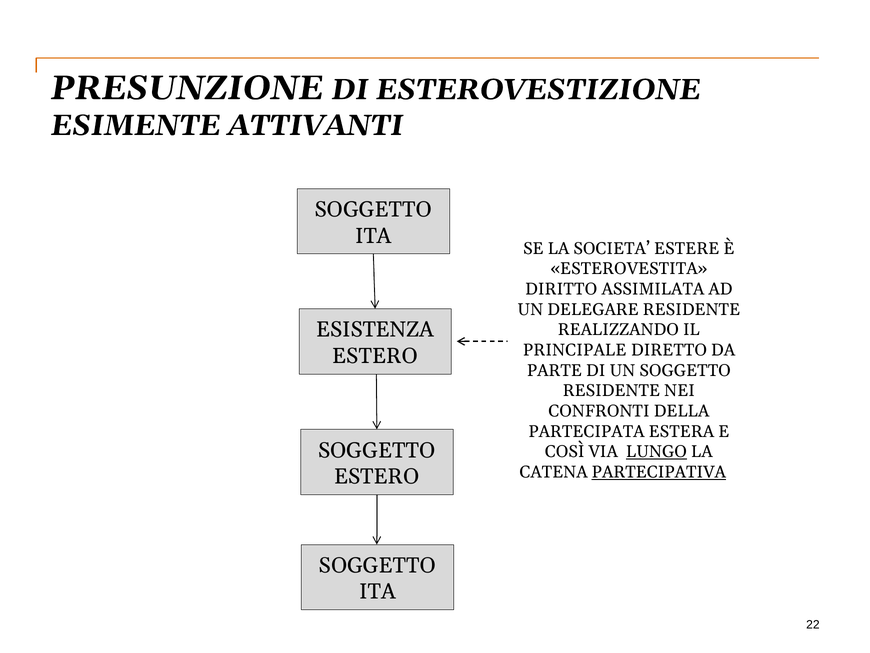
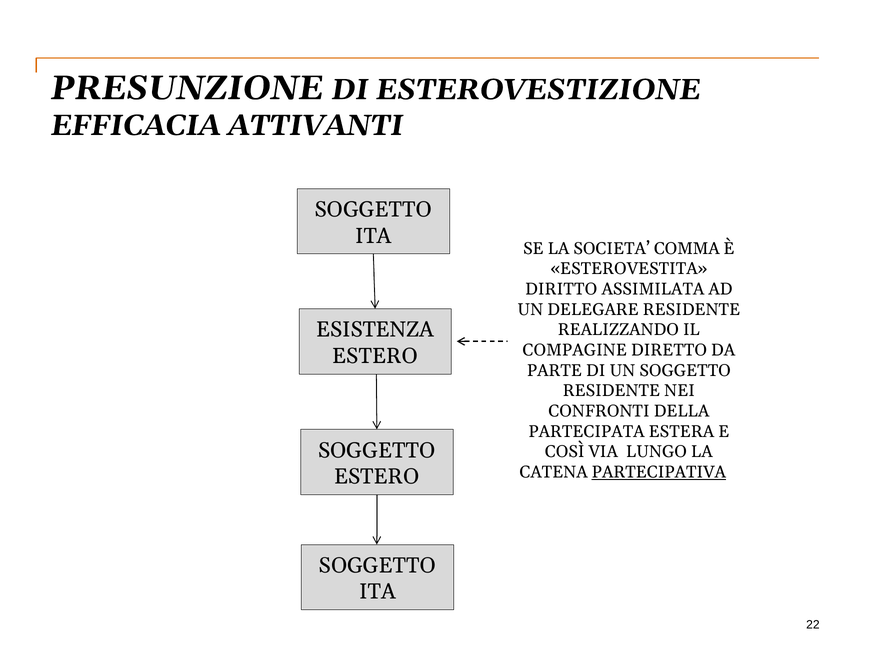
ESIMENTE: ESIMENTE -> EFFICACIA (136, 125)
ESTERE: ESTERE -> COMMA (687, 248)
PRINCIPALE: PRINCIPALE -> COMPAGINE (575, 350)
LUNGO underline: present -> none (657, 451)
